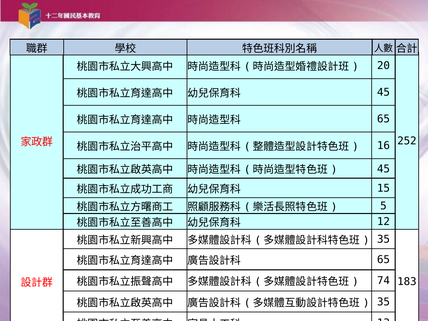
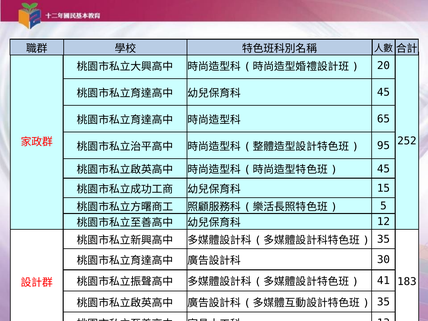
16: 16 -> 95 (383, 146)
65: 65 -> 30 (383, 260)
74: 74 -> 41 (383, 281)
